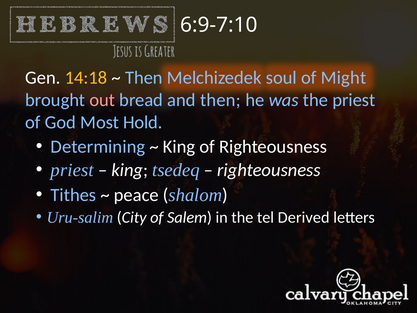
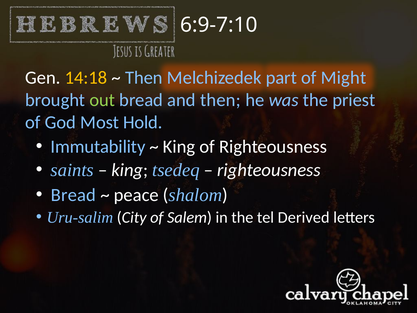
soul: soul -> part (281, 78)
out colour: pink -> light green (102, 100)
Determining: Determining -> Immutability (98, 147)
priest: priest -> saints (72, 170)
Tithes: Tithes -> Bread (73, 195)
